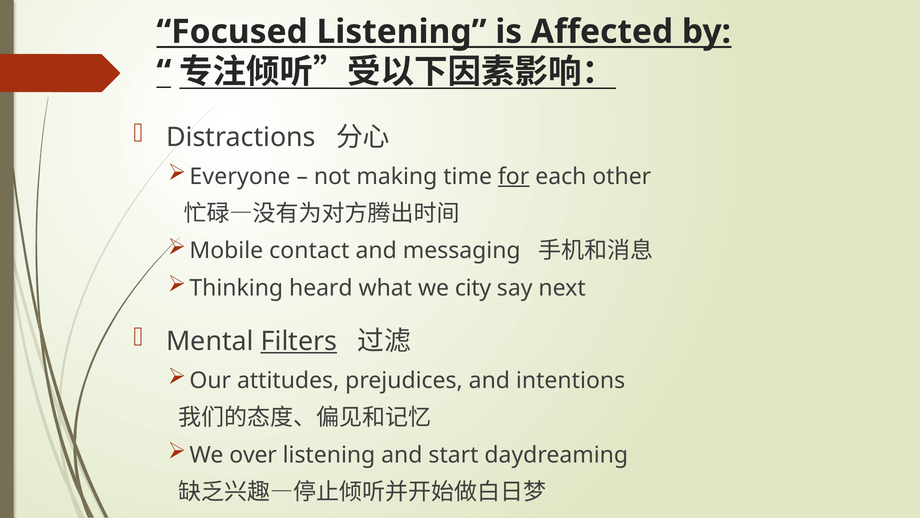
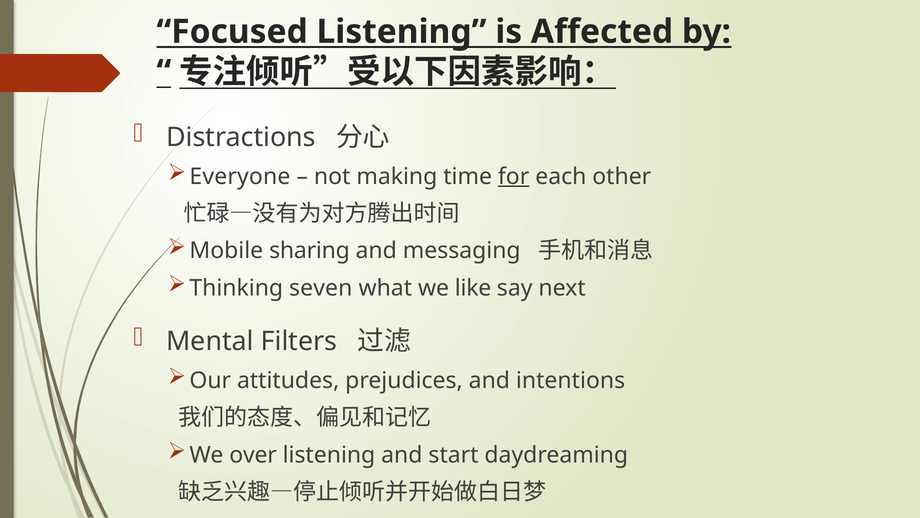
contact: contact -> sharing (310, 251)
heard: heard -> seven (321, 288)
city: city -> like (473, 288)
Filters underline: present -> none (299, 341)
